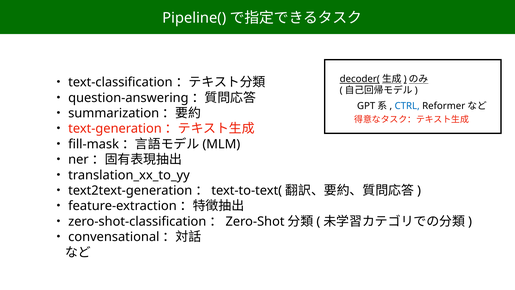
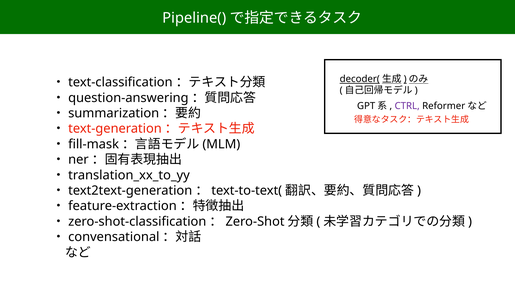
CTRL colour: blue -> purple (407, 106)
